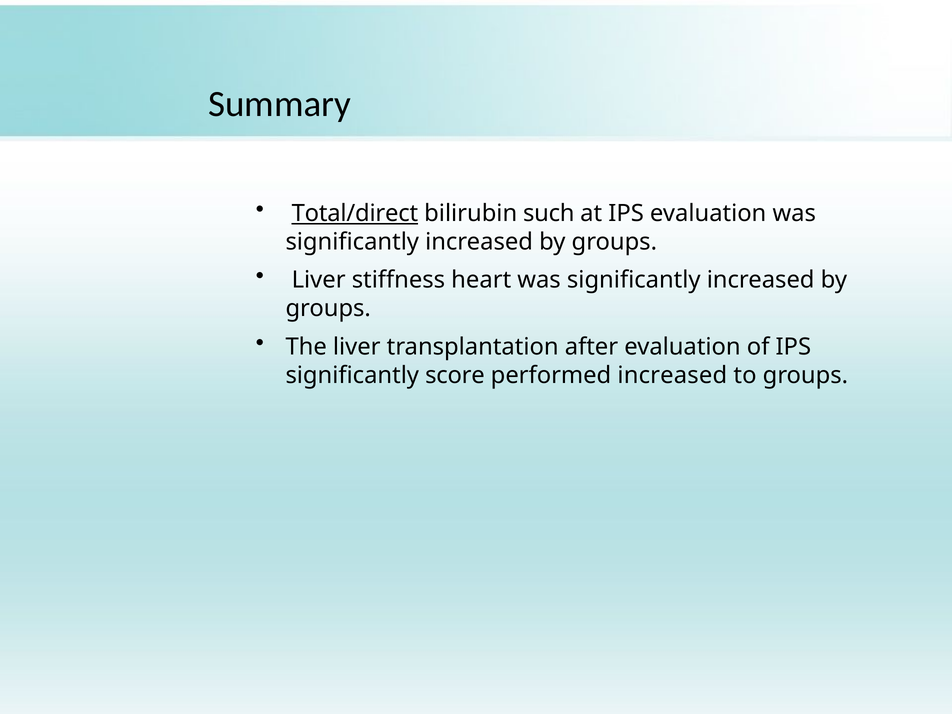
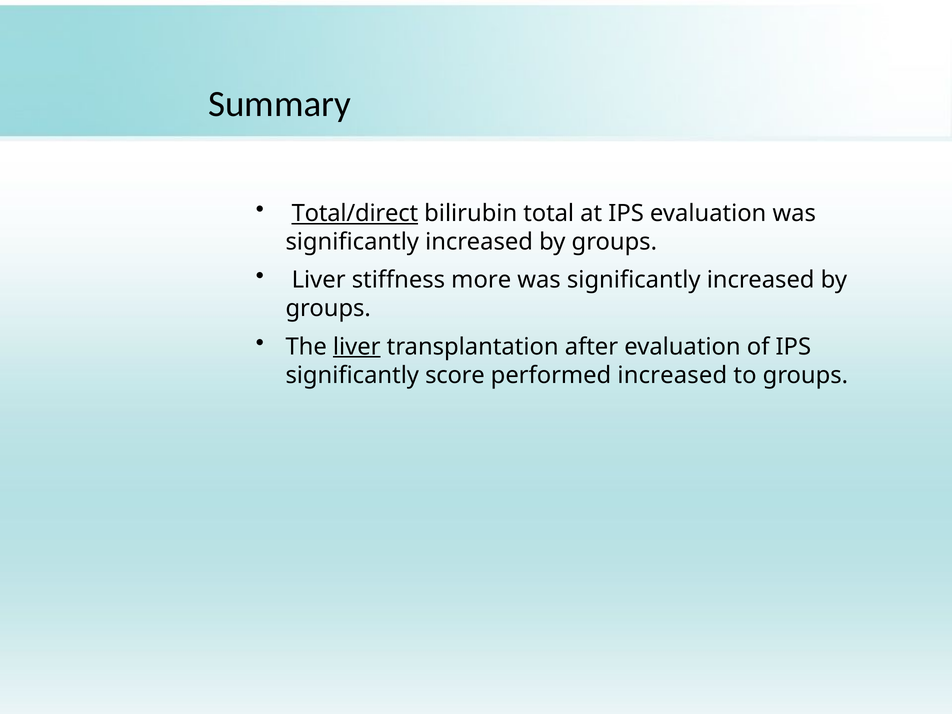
such: such -> total (549, 213)
heart: heart -> more (481, 280)
liver underline: none -> present (357, 347)
